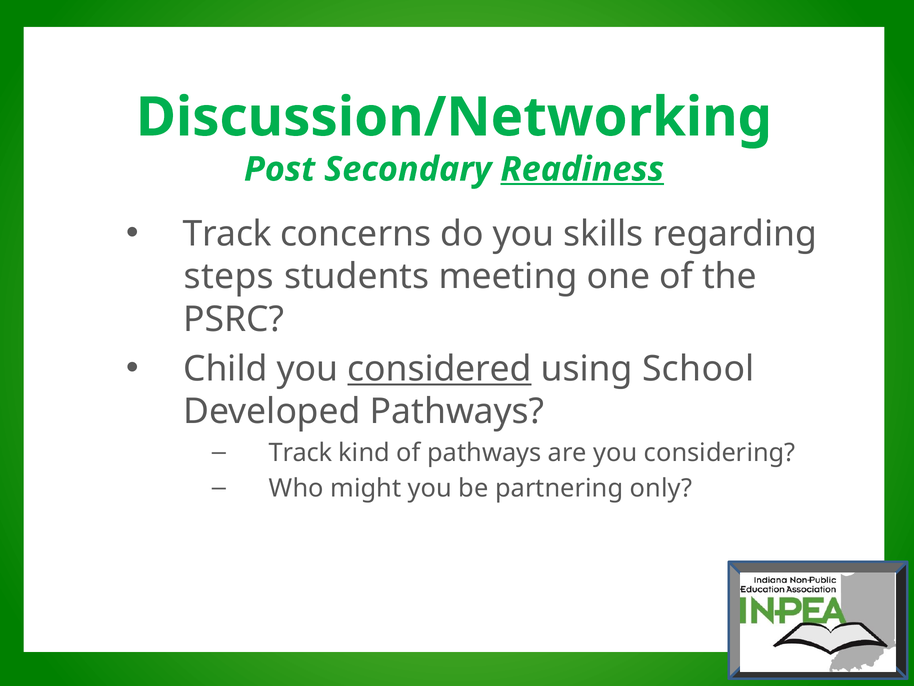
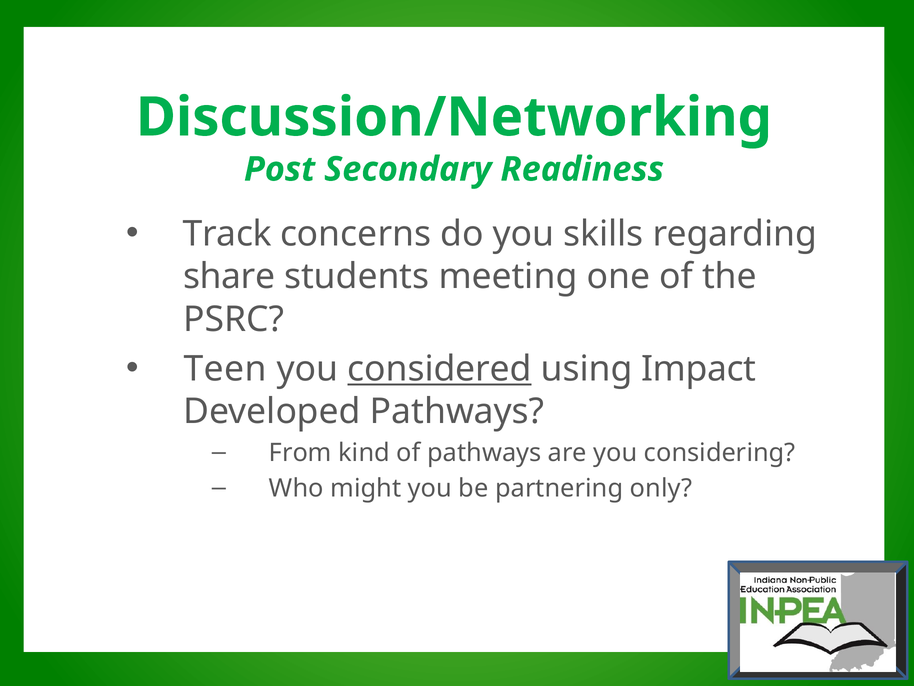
Readiness underline: present -> none (582, 169)
steps: steps -> share (229, 277)
Child: Child -> Teen (225, 369)
School: School -> Impact (699, 369)
Track: Track -> From (300, 452)
